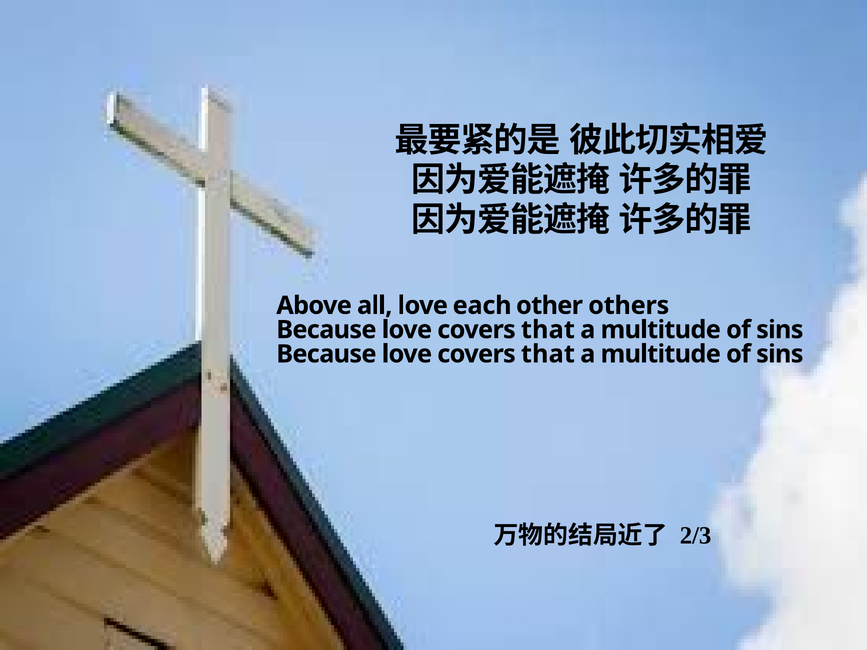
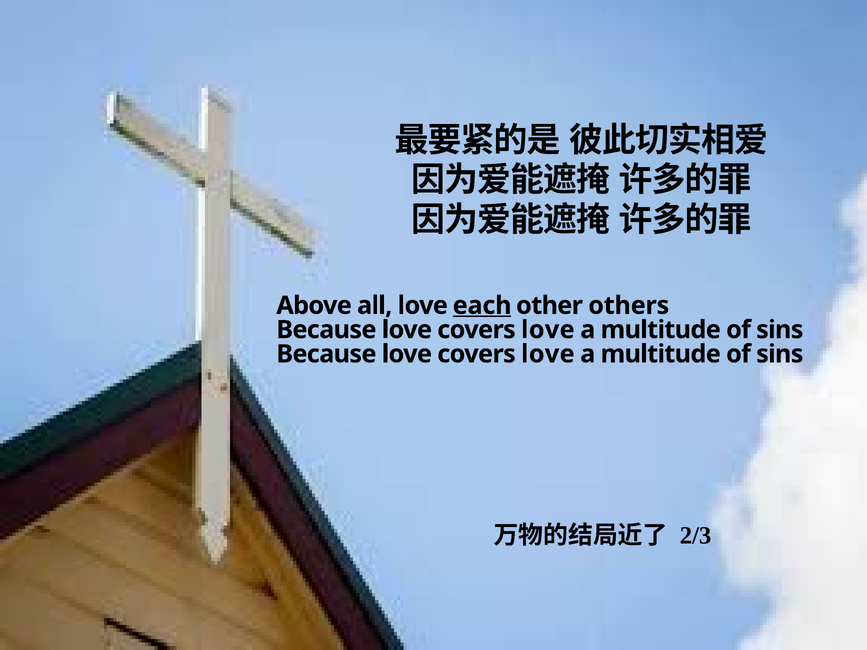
each underline: none -> present (482, 306)
that: that -> love (548, 330)
that: that -> love (548, 354)
